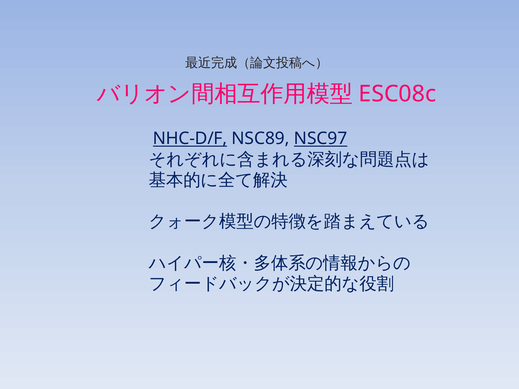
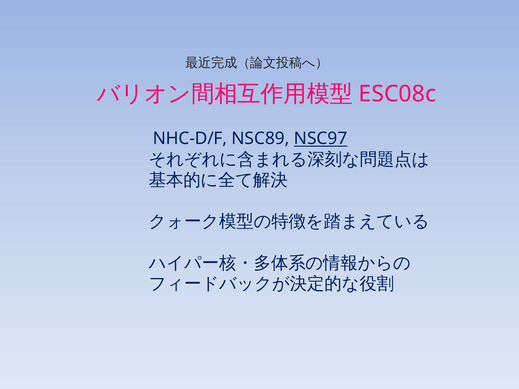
NHC-D/F underline: present -> none (190, 139)
